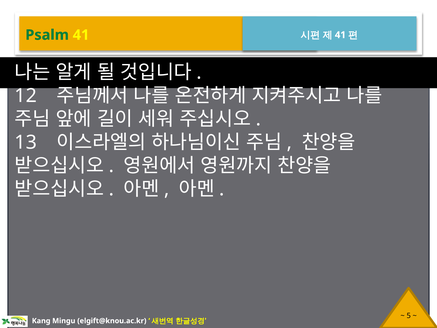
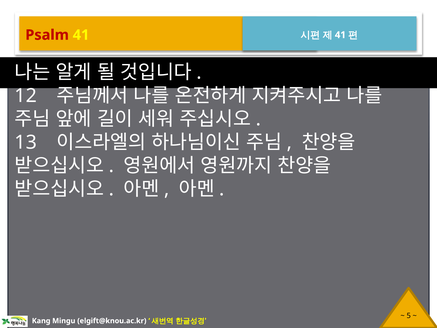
Psalm colour: green -> red (47, 35)
